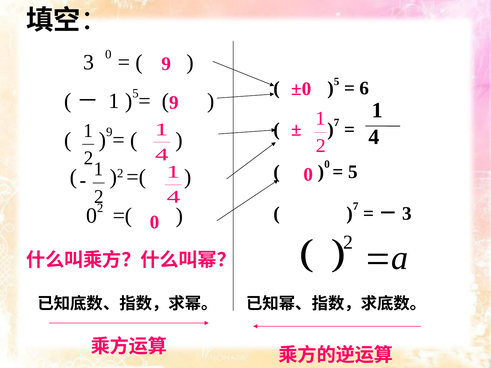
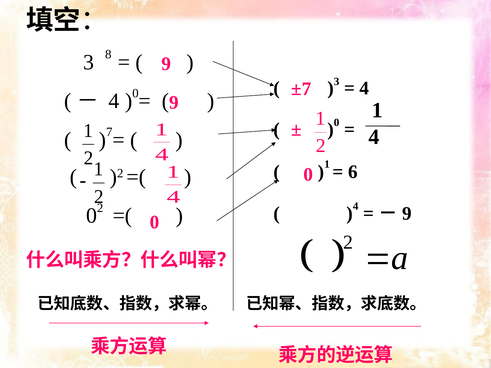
3 0: 0 -> 8 (108, 54)
5: 5 -> 3 (337, 81)
6: 6 -> 4 (364, 88)
±0: ±0 -> ±7 (301, 89)
1: 1 -> 4 (114, 101)
5: 5 -> 0 (135, 93)
7: 7 -> 0 (337, 123)
9: 9 -> 7 (109, 132)
0: 0 -> 1 (327, 164)
5: 5 -> 6 (353, 172)
7: 7 -> 4 (356, 206)
3: 3 -> 9 (407, 214)
